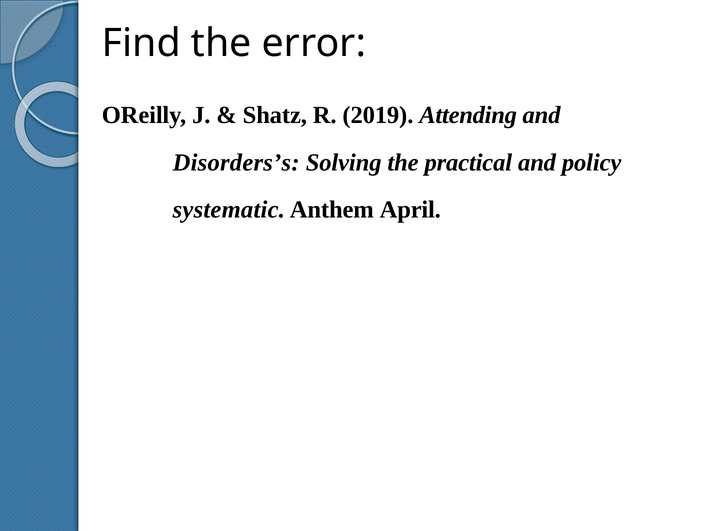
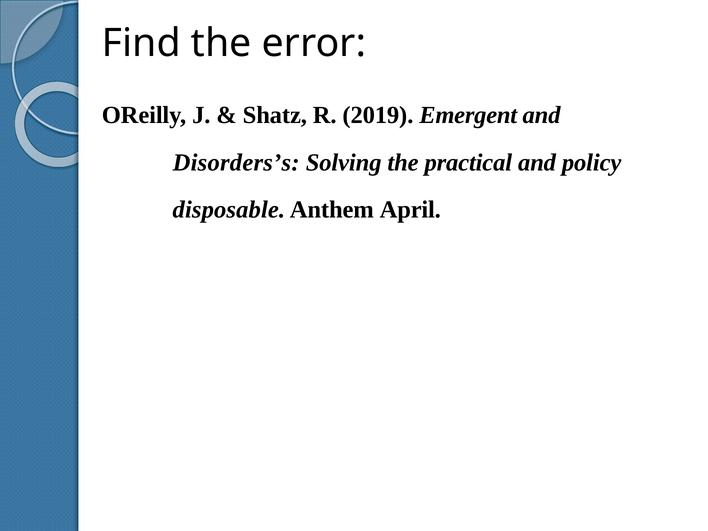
Attending: Attending -> Emergent (468, 115)
systematic: systematic -> disposable (229, 210)
